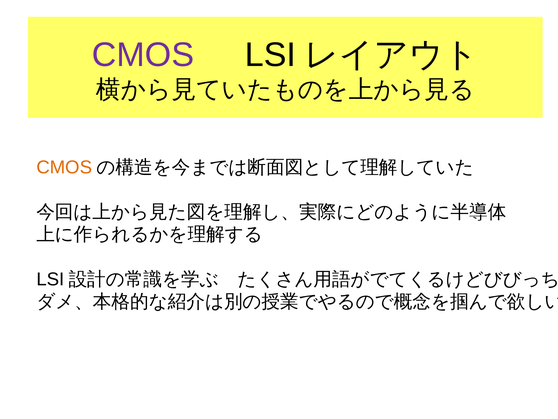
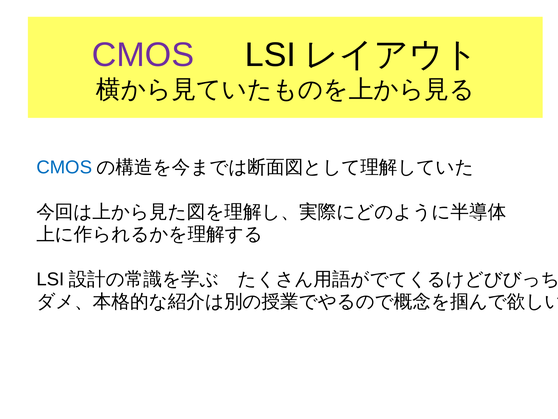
CMOS colour: orange -> blue (64, 167)
